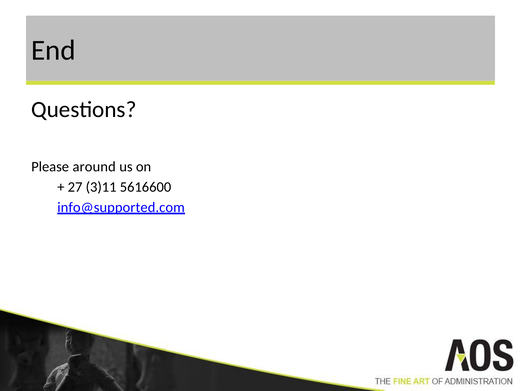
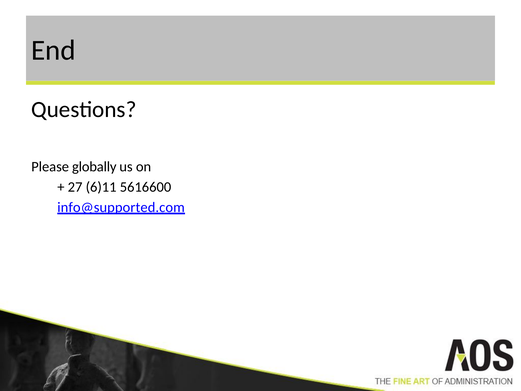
around: around -> globally (94, 167)
3)11: 3)11 -> 6)11 (101, 187)
